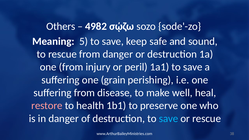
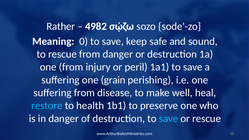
Others: Others -> Rather (61, 26)
5: 5 -> 0 (84, 41)
restore colour: pink -> light blue (47, 106)
